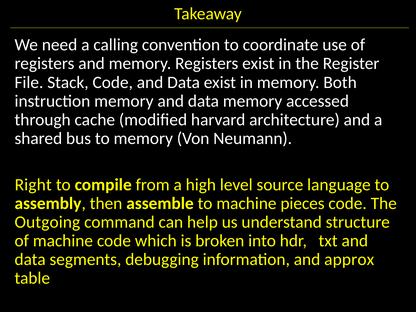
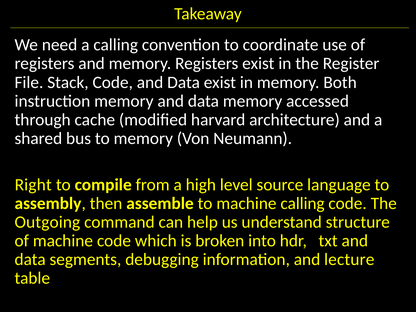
machine pieces: pieces -> calling (303, 203)
approx: approx -> lecture (349, 260)
